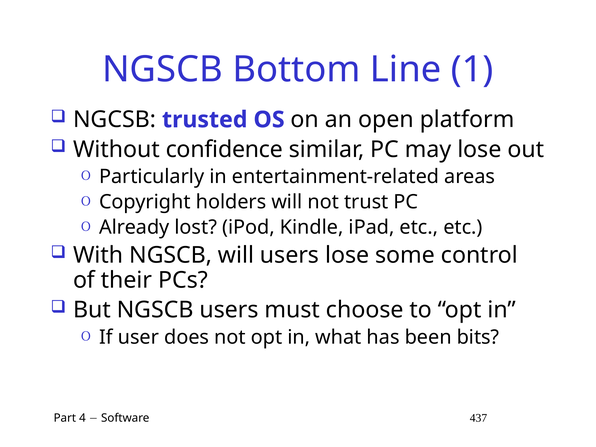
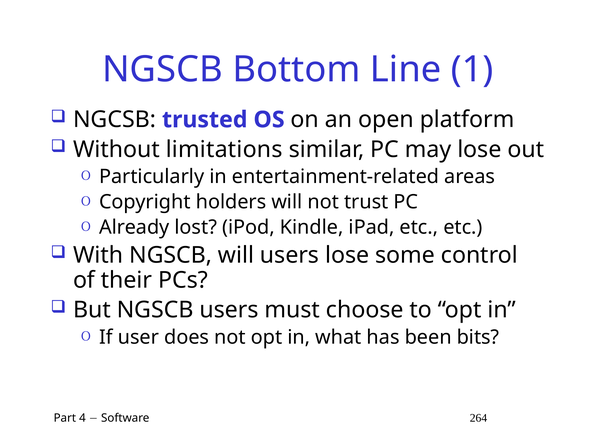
confidence: confidence -> limitations (224, 149)
437: 437 -> 264 (478, 418)
